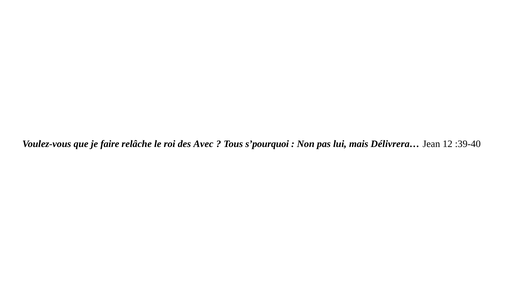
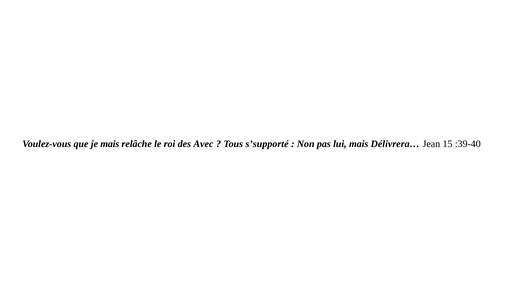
je faire: faire -> mais (110, 144)
s’pourquoi: s’pourquoi -> s’supporté (267, 144)
12: 12 -> 15 (448, 144)
